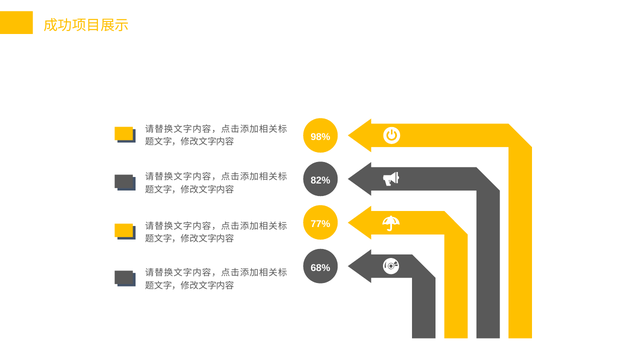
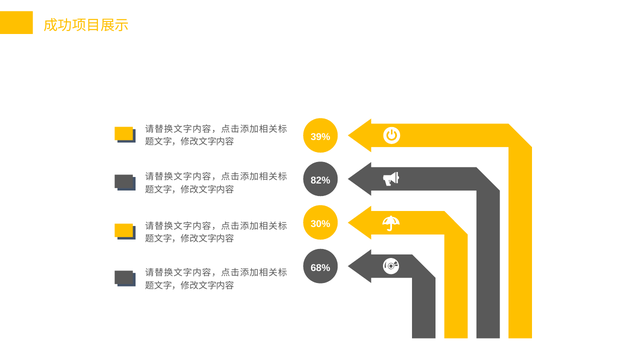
98%: 98% -> 39% (320, 137)
77%: 77% -> 30% (320, 224)
